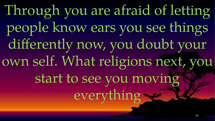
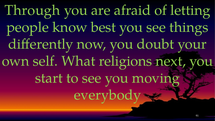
ears: ears -> best (103, 27)
everything: everything -> everybody (107, 95)
